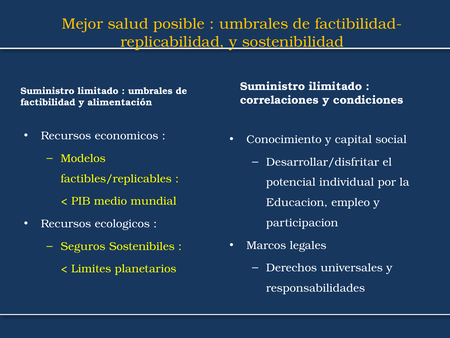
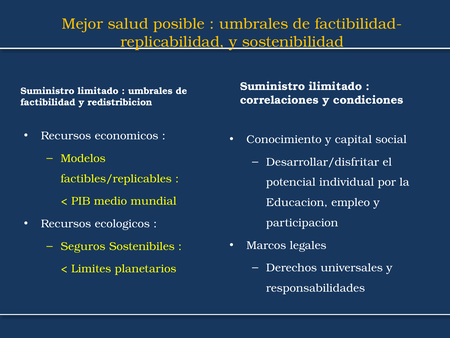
alimentación: alimentación -> redistribicion (120, 102)
